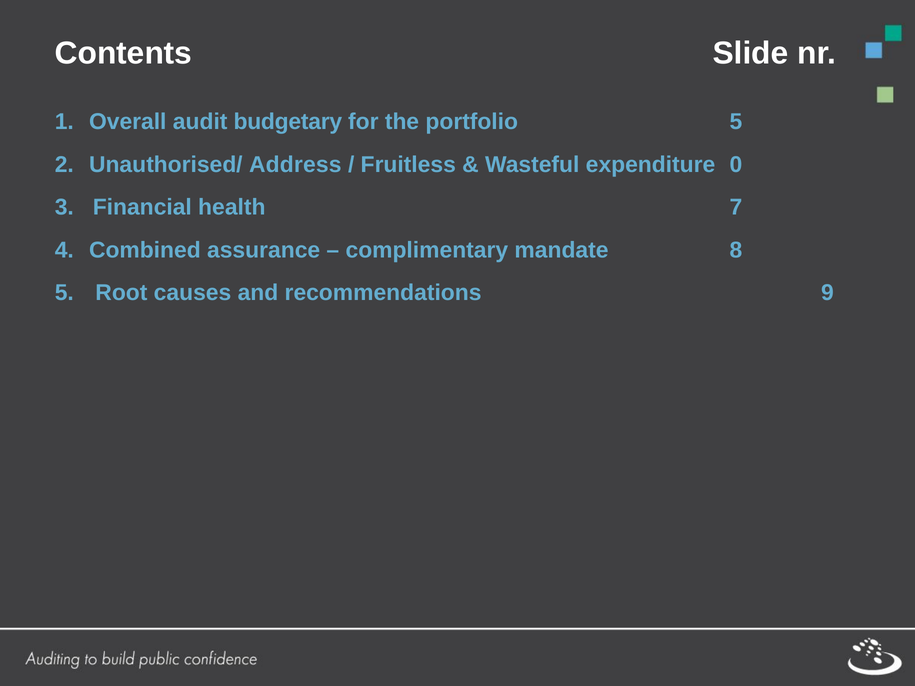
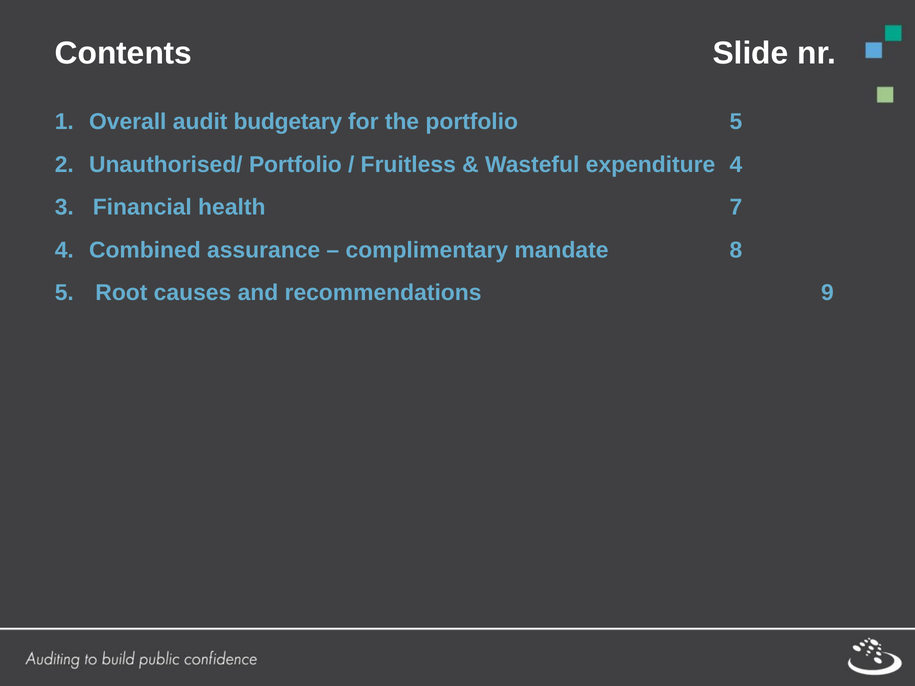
Unauthorised/ Address: Address -> Portfolio (295, 165)
expenditure 0: 0 -> 4 (736, 165)
